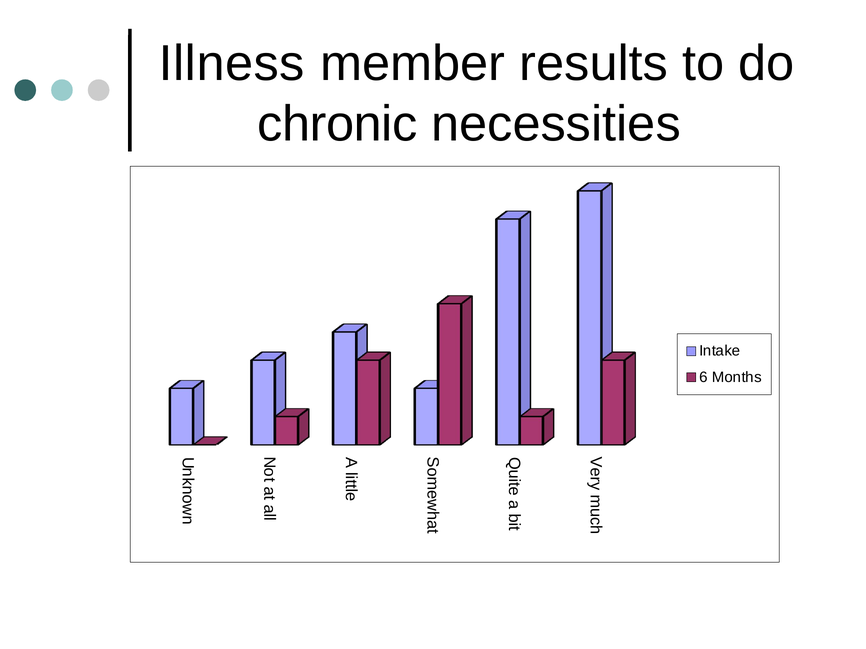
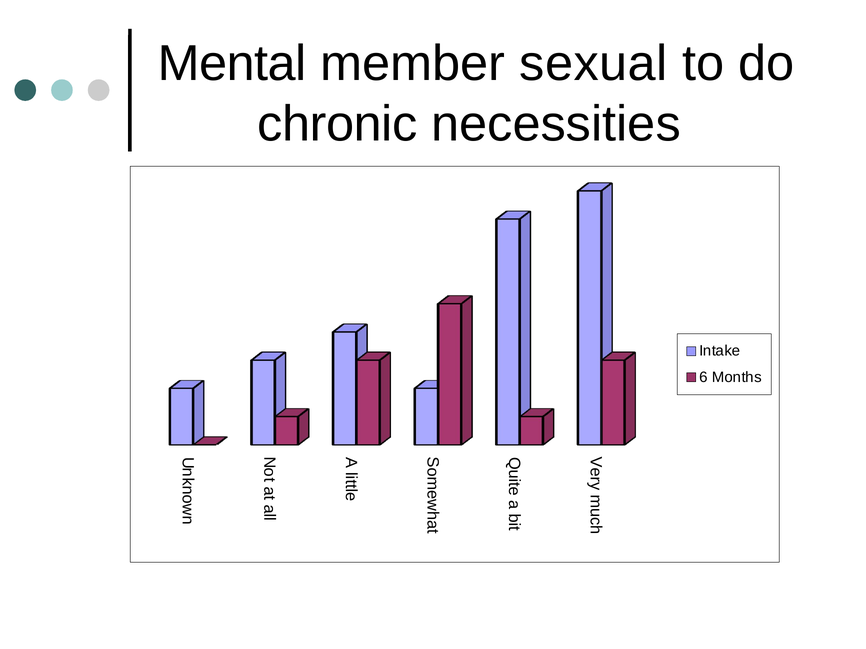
Illness: Illness -> Mental (232, 64)
results: results -> sexual (593, 64)
